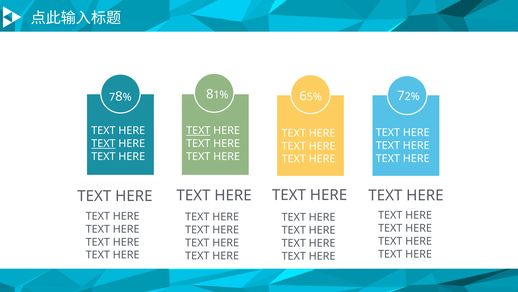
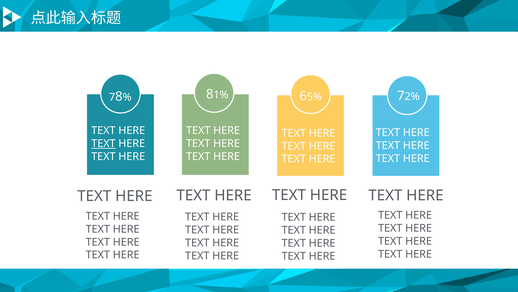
TEXT underline: present -> none (198, 130)
